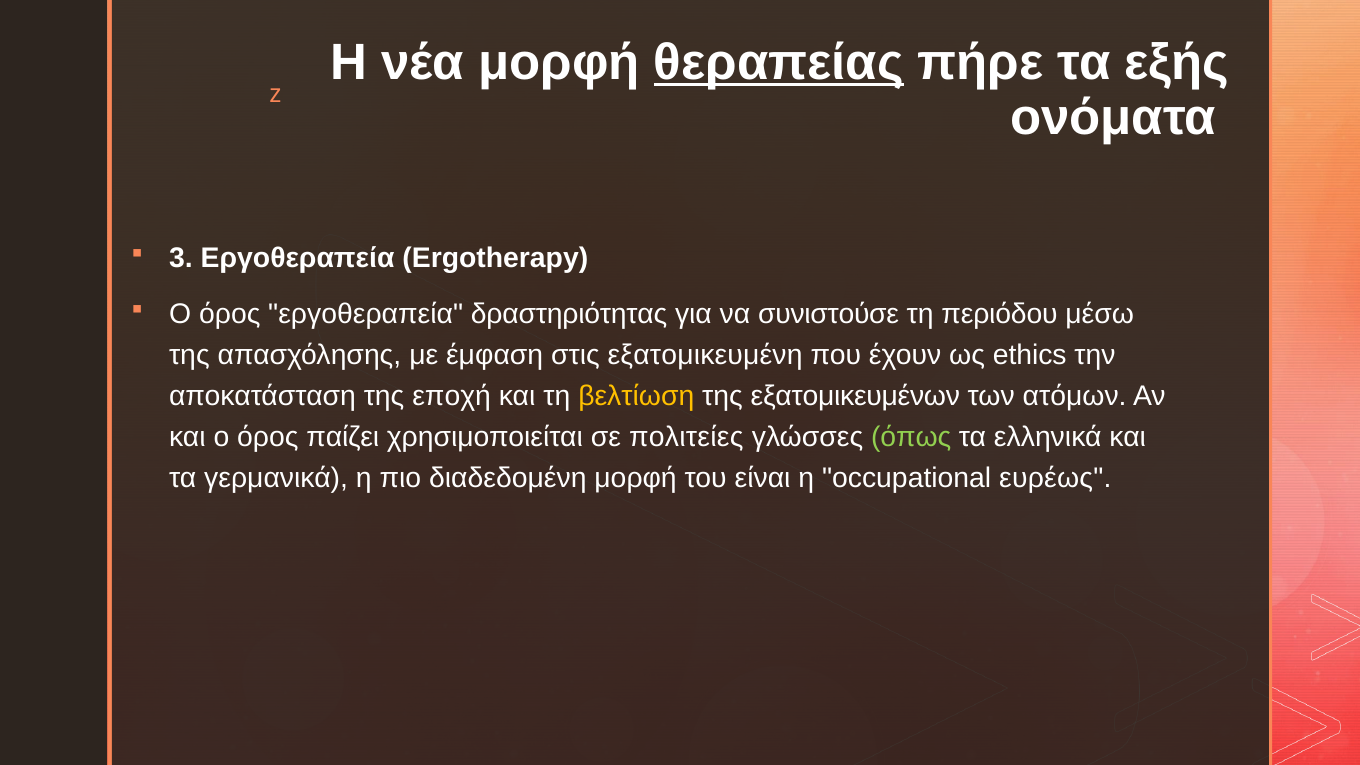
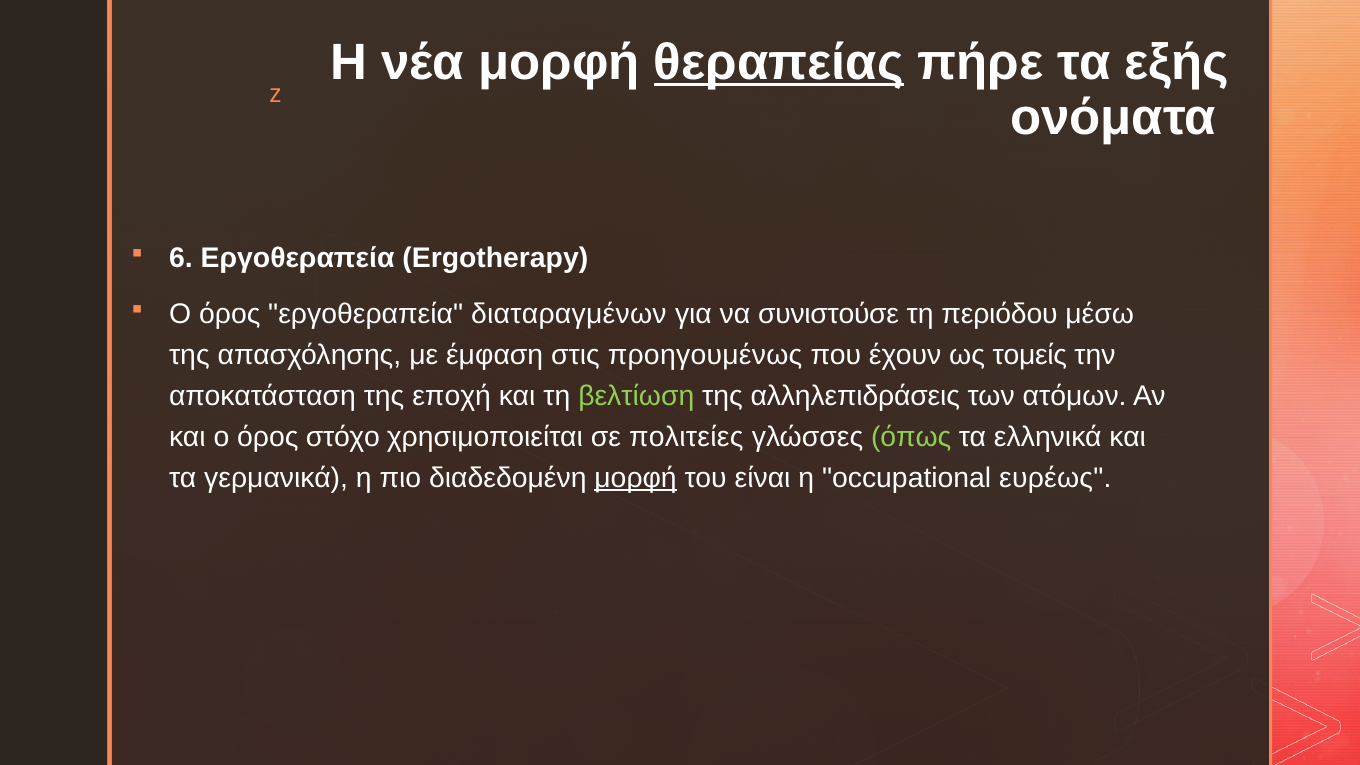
3: 3 -> 6 (181, 258)
δραστηριότητας: δραστηριότητας -> διαταραγμένων (569, 314)
εξατομικευμένη: εξατομικευμένη -> προηγουμένως (705, 355)
ethics: ethics -> τομείς (1030, 355)
βελτίωση colour: yellow -> light green (636, 396)
εξατομικευμένων: εξατομικευμένων -> αλληλεπιδράσεις (855, 396)
παίζει: παίζει -> στόχο (343, 437)
μορφή underline: none -> present (636, 478)
